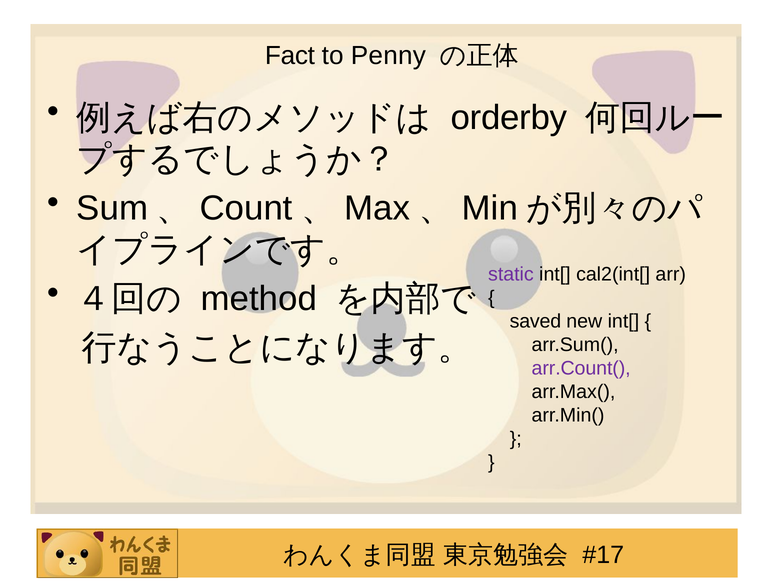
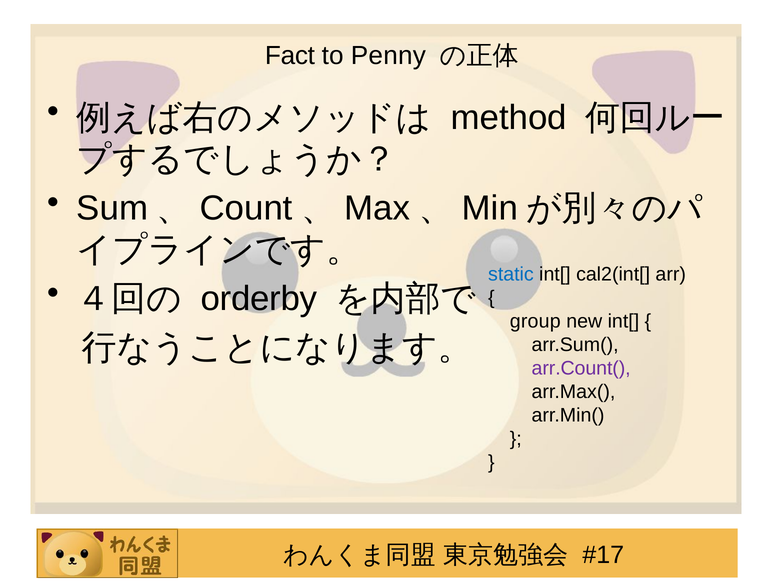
orderby: orderby -> method (509, 118)
static colour: purple -> blue (511, 274)
method: method -> orderby (259, 299)
saved: saved -> group (535, 321)
